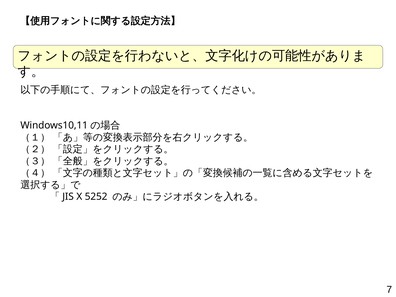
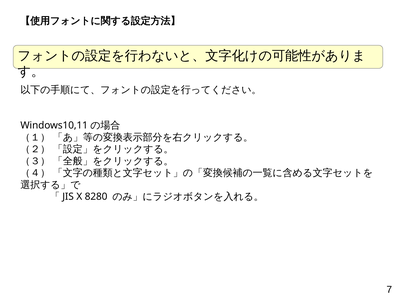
5252: 5252 -> 8280 (96, 197)
